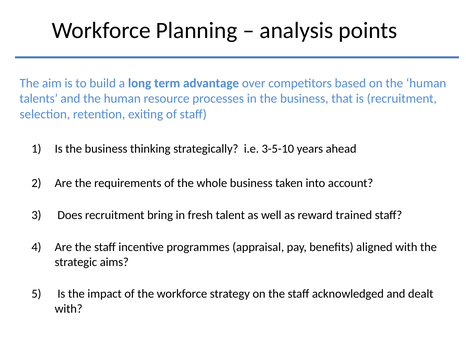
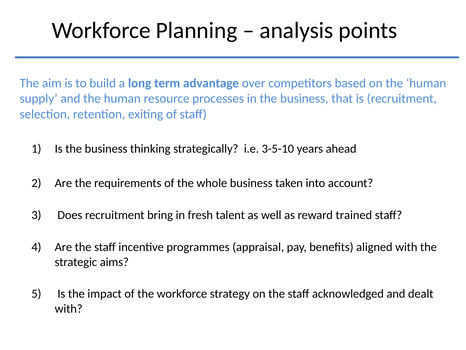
talents: talents -> supply (39, 99)
